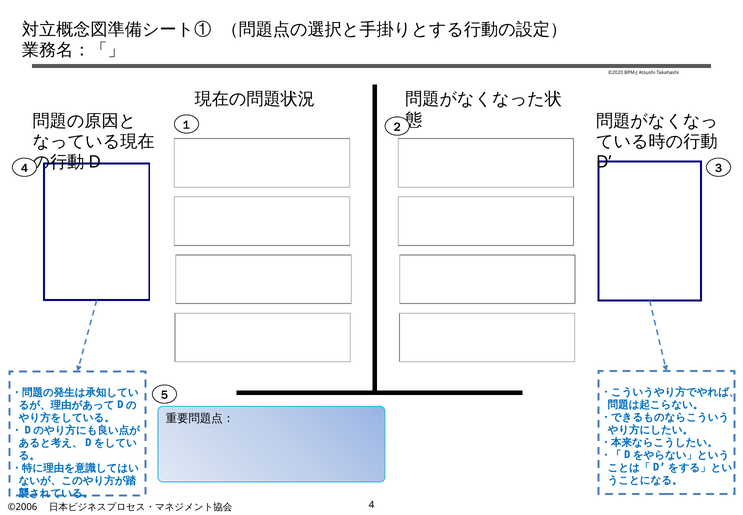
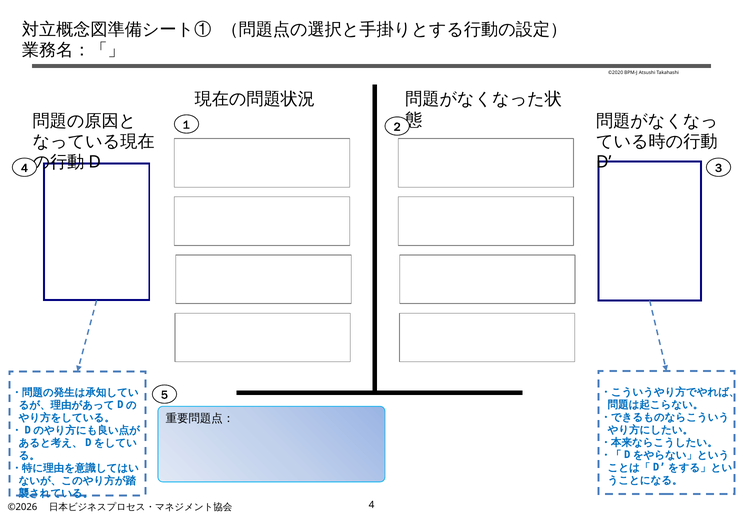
©2006: ©2006 -> ©2026 (22, 507)
